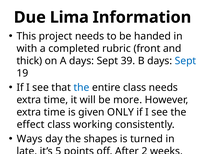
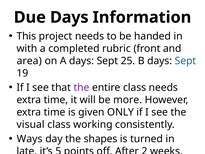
Due Lima: Lima -> Days (69, 17)
thick: thick -> area (29, 61)
39: 39 -> 25 (128, 61)
the colour: blue -> purple (82, 87)
effect: effect -> visual (31, 124)
